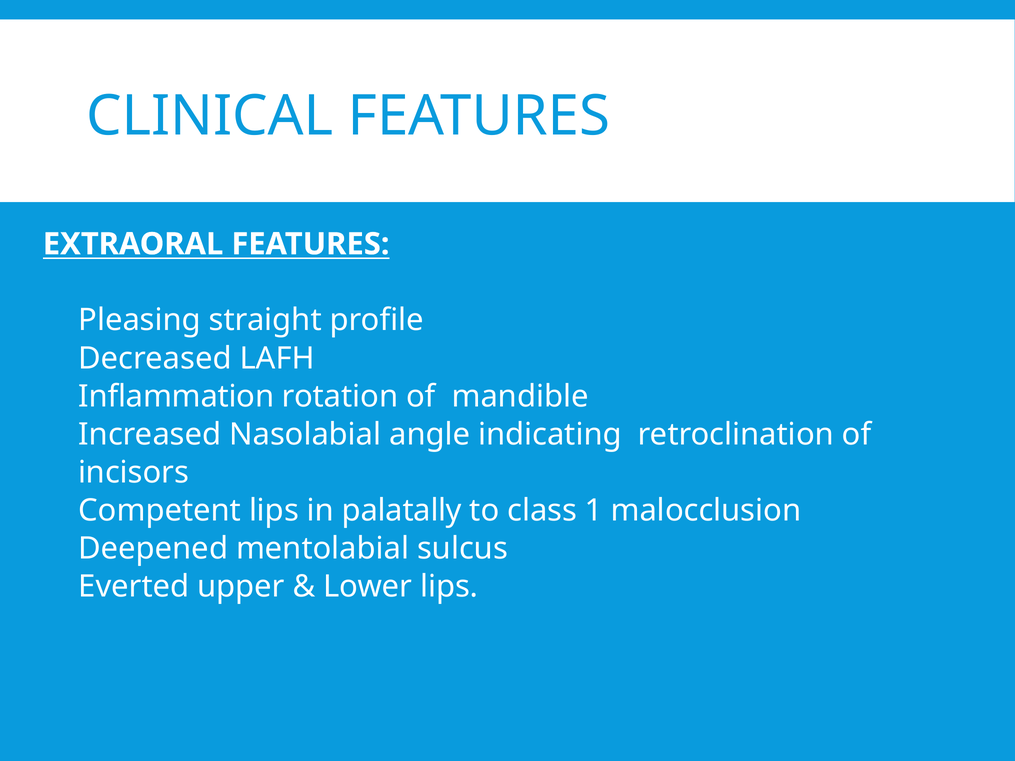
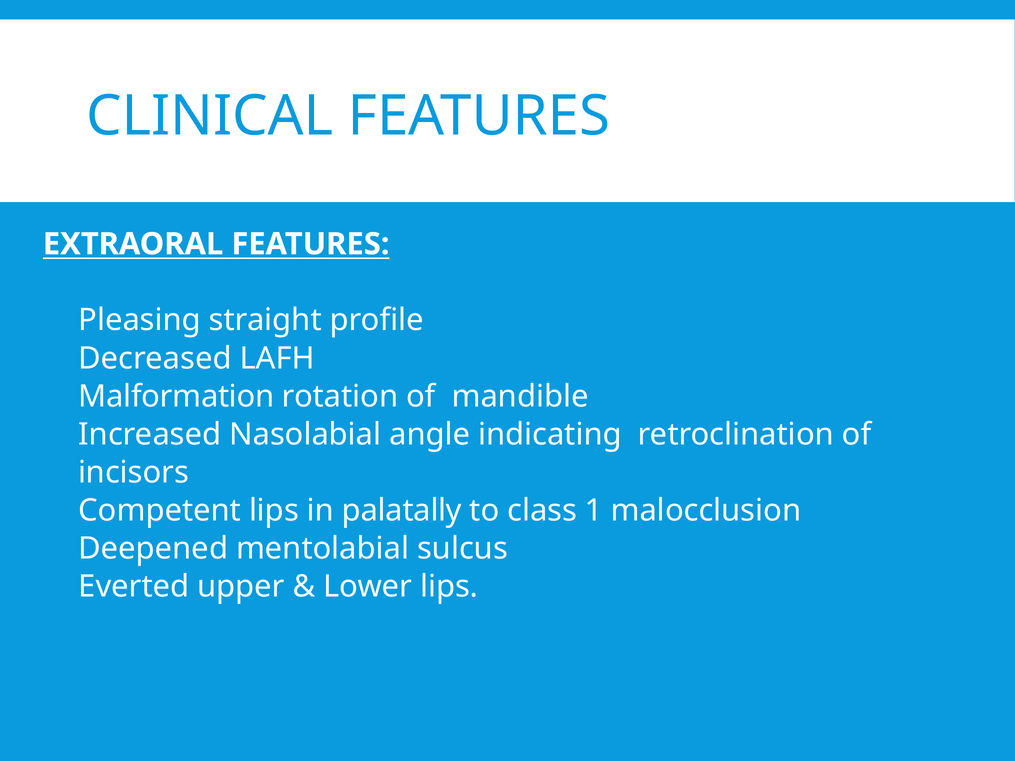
Inflammation: Inflammation -> Malformation (176, 396)
